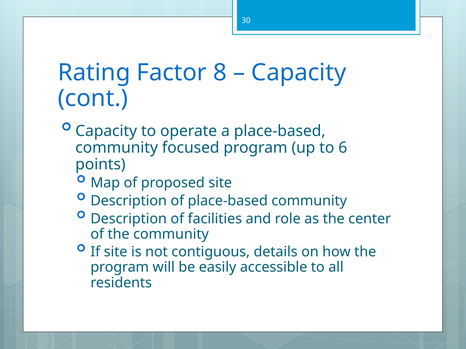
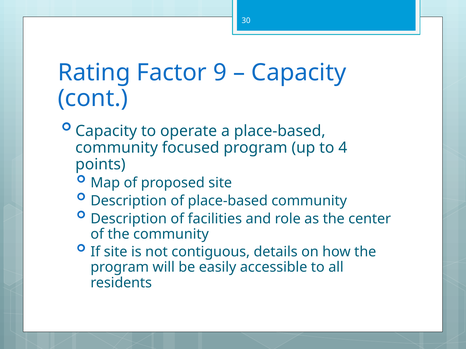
8: 8 -> 9 (220, 73)
6: 6 -> 4 (343, 148)
